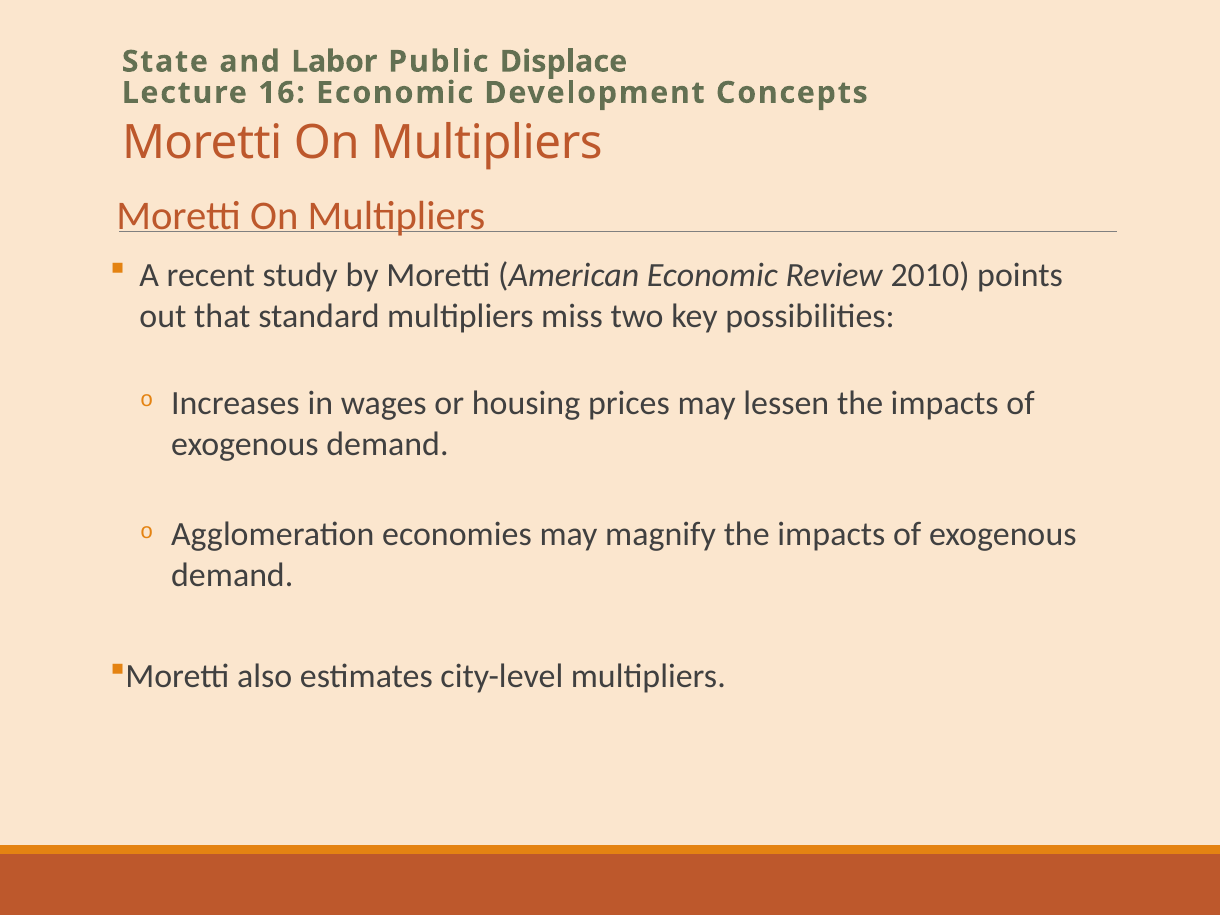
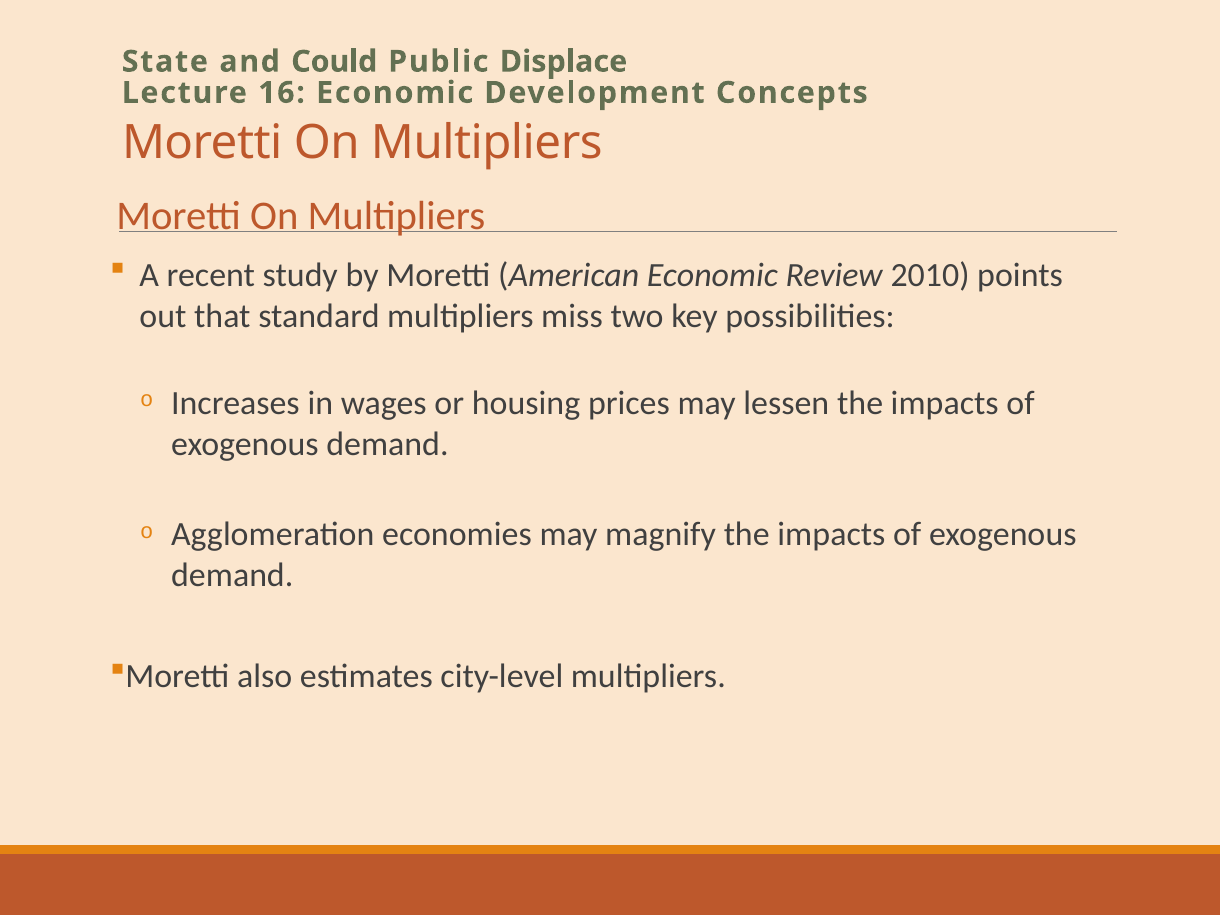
Labor: Labor -> Could (334, 62)
